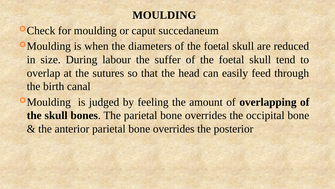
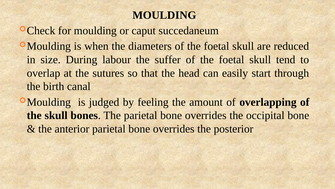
feed: feed -> start (261, 73)
